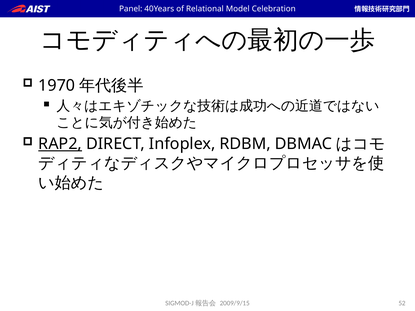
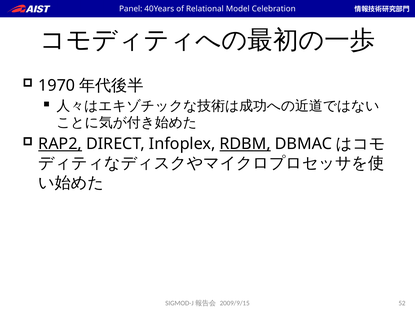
RDBM underline: none -> present (245, 144)
